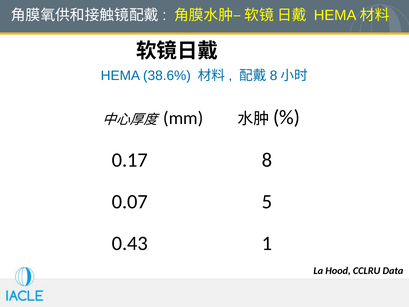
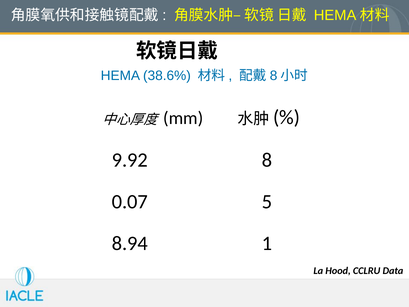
0.17: 0.17 -> 9.92 (130, 160)
0.43: 0.43 -> 8.94 (130, 243)
